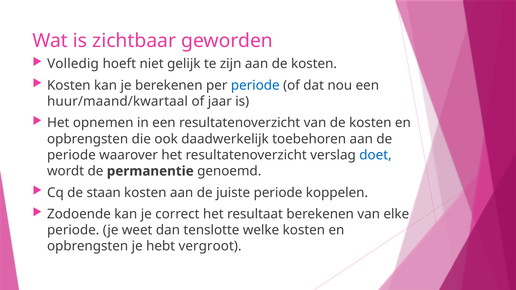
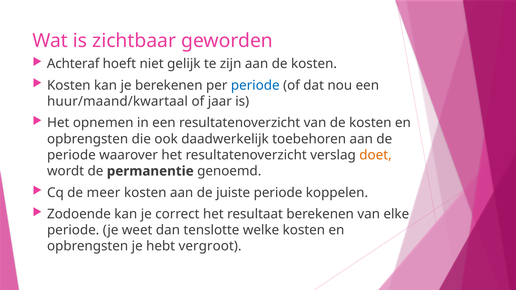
Volledig: Volledig -> Achteraf (73, 64)
doet colour: blue -> orange (376, 155)
staan: staan -> meer (104, 193)
